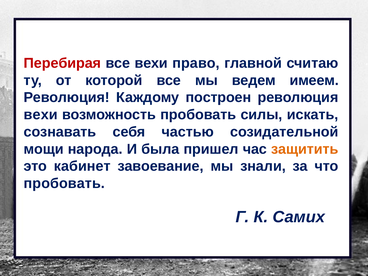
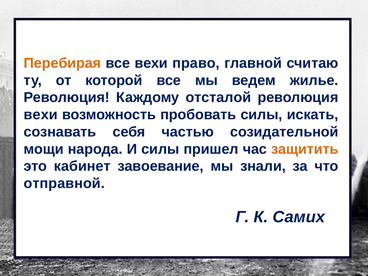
Перебирая colour: red -> orange (62, 63)
имеем: имеем -> жилье (314, 80)
построен: построен -> отсталой (218, 98)
И была: была -> силы (160, 149)
пробовать: пробовать -> отправной (64, 183)
